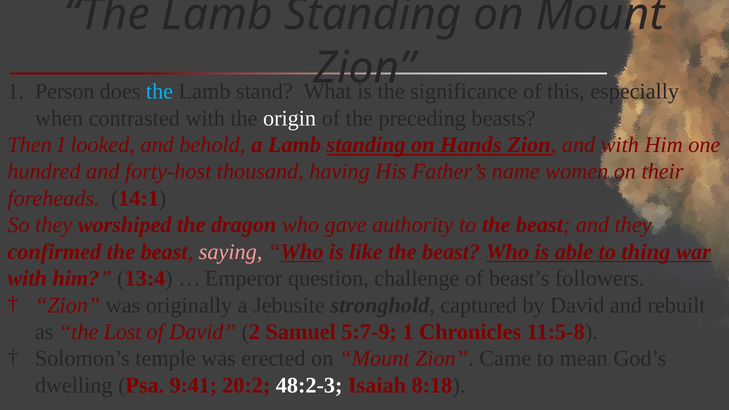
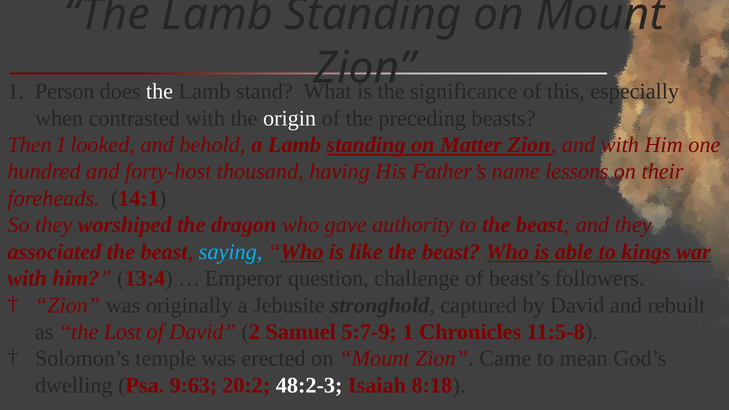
the colour: light blue -> white (160, 91)
Hands: Hands -> Matter (471, 145)
women: women -> lessons (577, 172)
confirmed: confirmed -> associated (54, 252)
saying colour: pink -> light blue (231, 252)
thing: thing -> kings (646, 252)
9:41: 9:41 -> 9:63 (193, 385)
